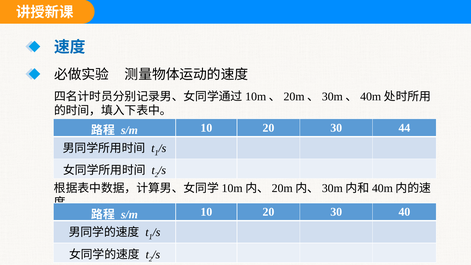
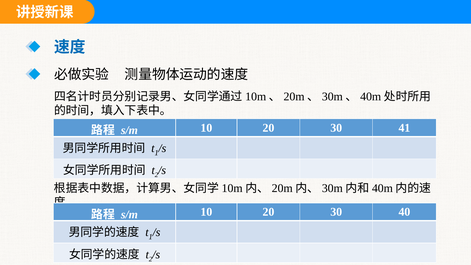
44: 44 -> 41 (404, 128)
